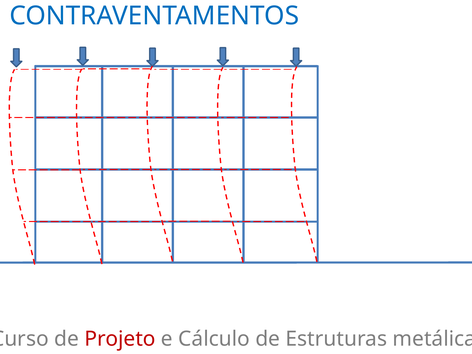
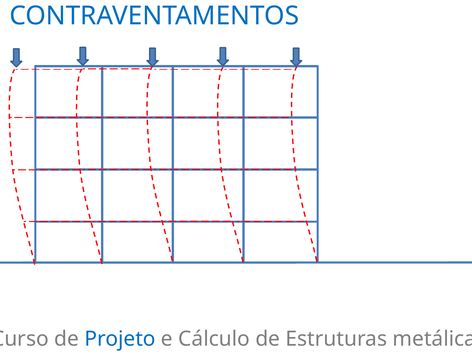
Projeto colour: red -> blue (120, 339)
